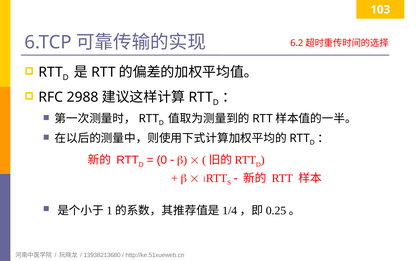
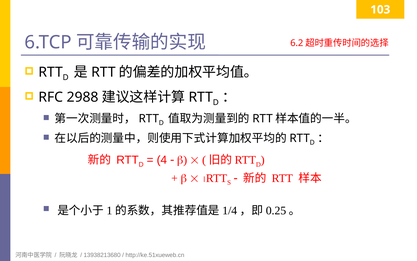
0: 0 -> 4 (162, 160)
